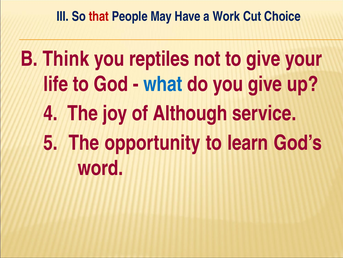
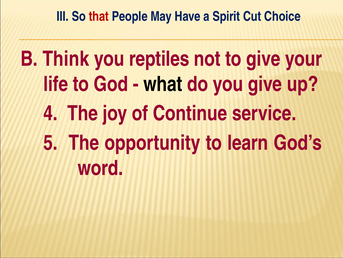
Work: Work -> Spirit (226, 16)
what colour: blue -> black (163, 84)
Although: Although -> Continue (190, 113)
